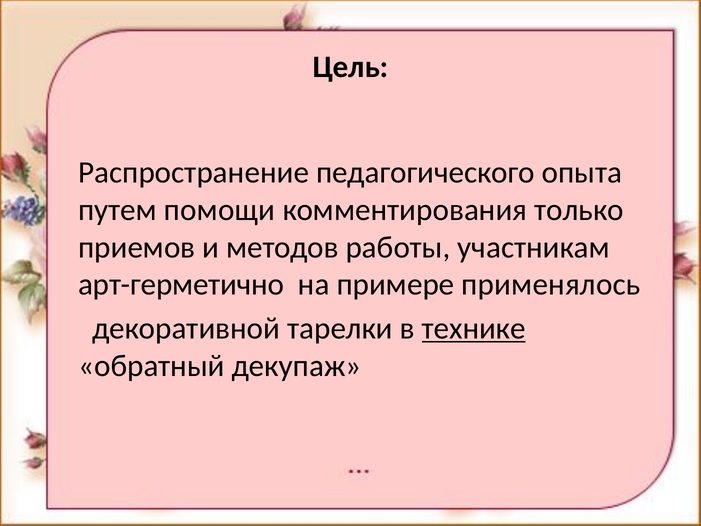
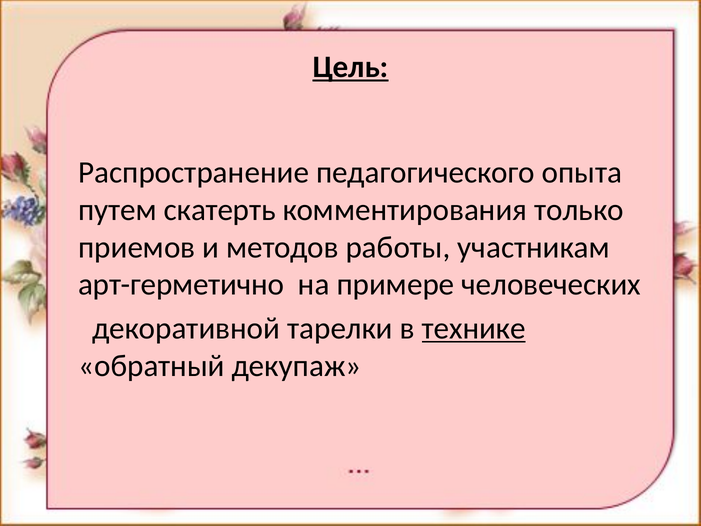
Цель underline: none -> present (351, 67)
помощи: помощи -> скатерть (220, 210)
применялось: применялось -> человеческих (551, 285)
